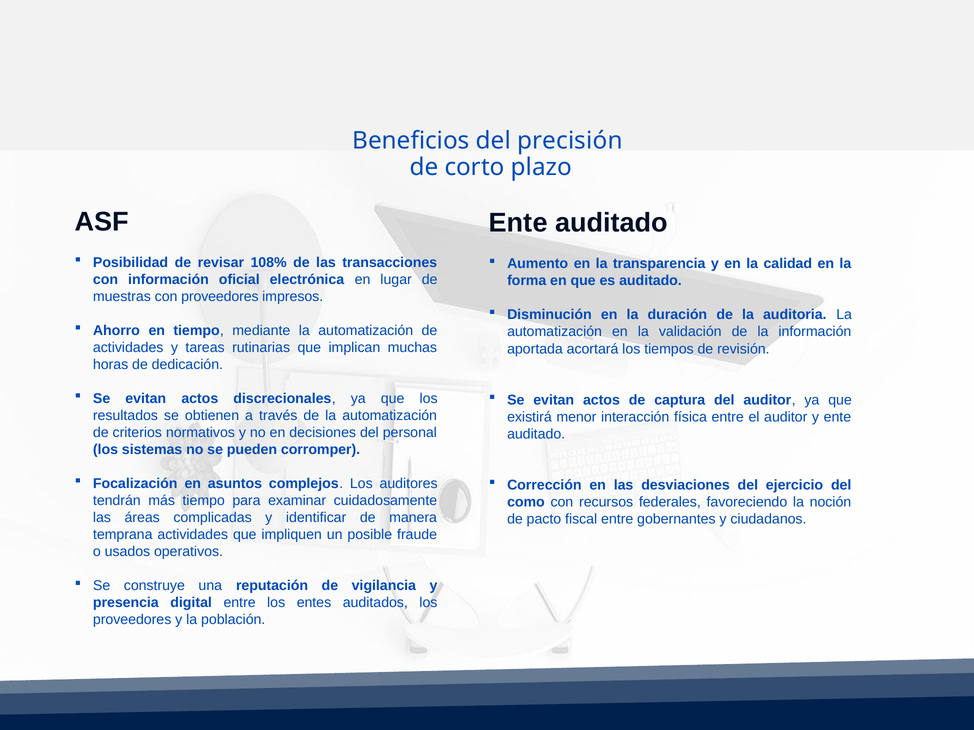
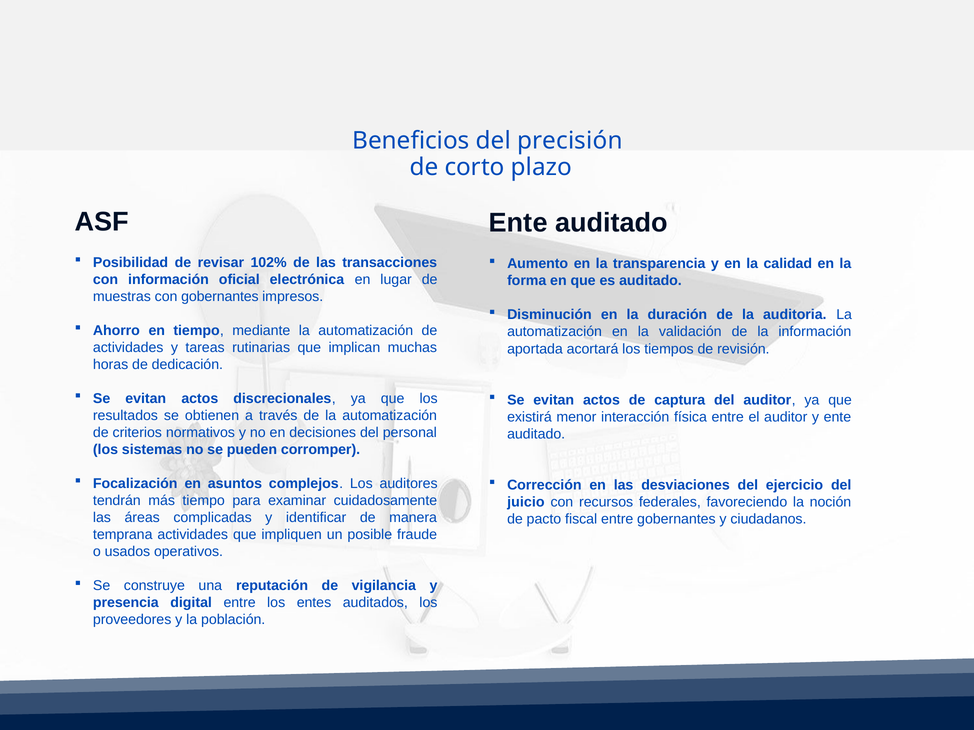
108%: 108% -> 102% (269, 263)
con proveedores: proveedores -> gobernantes (220, 297)
como: como -> juicio (526, 502)
